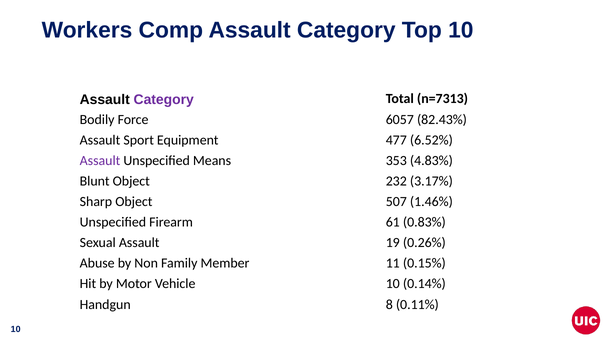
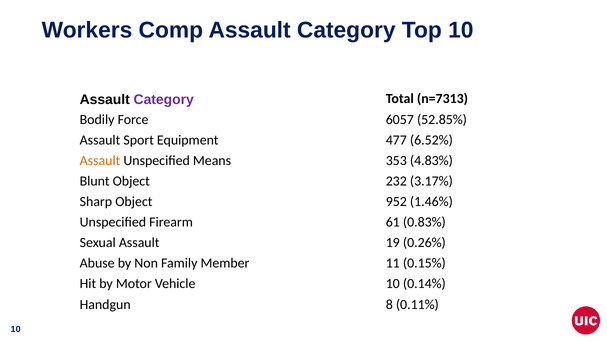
82.43%: 82.43% -> 52.85% (442, 119)
Assault colour: purple -> orange (100, 160)
507: 507 -> 952 (396, 201)
